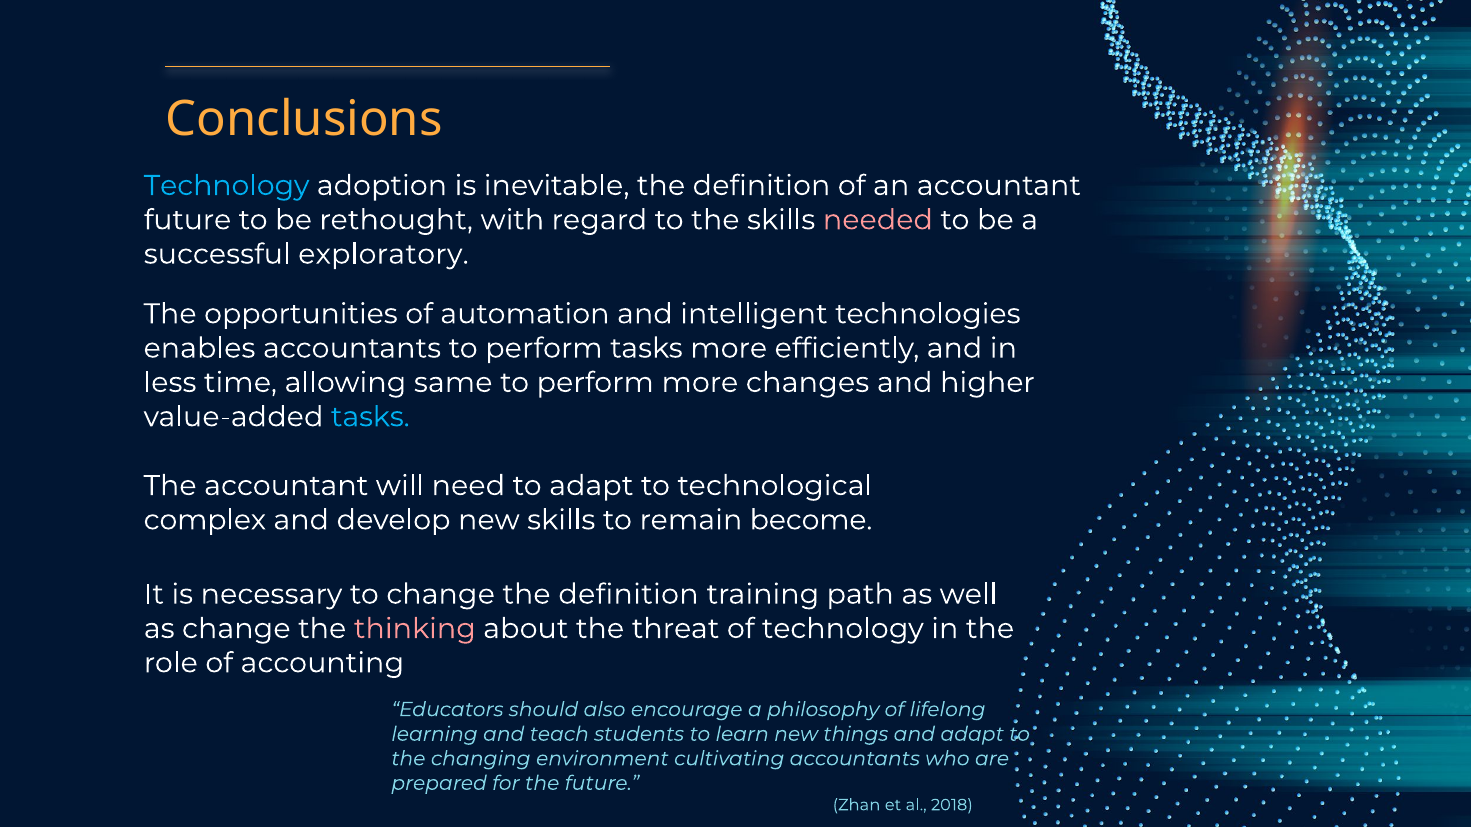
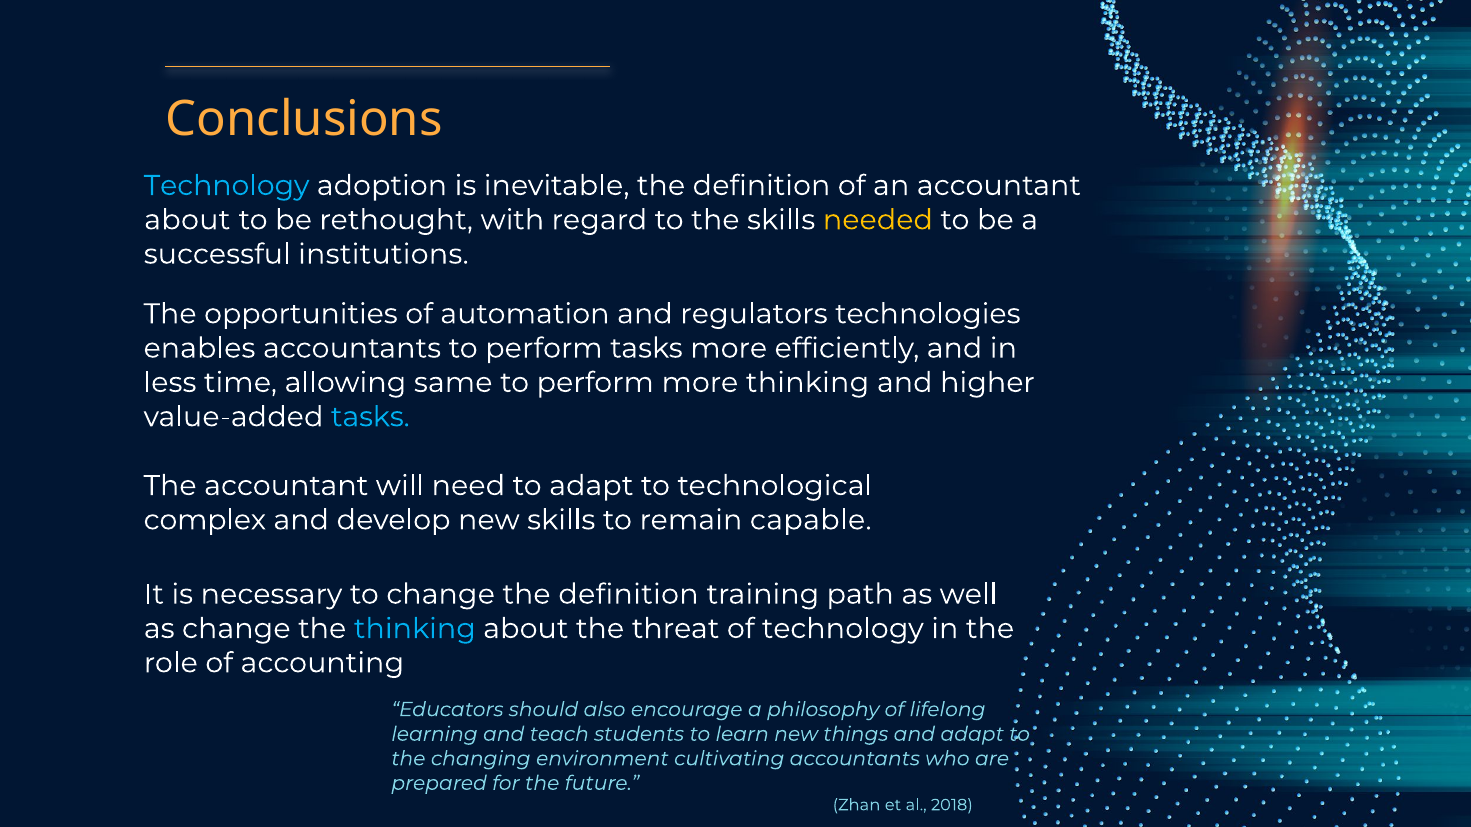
future: future -> about (187, 220)
needed colour: pink -> yellow (878, 220)
exploratory: exploratory -> institutions (383, 254)
intelligent: intelligent -> regulators (754, 314)
more changes: changes -> thinking (808, 383)
become: become -> capable (811, 520)
thinking colour: pink -> light blue (415, 629)
